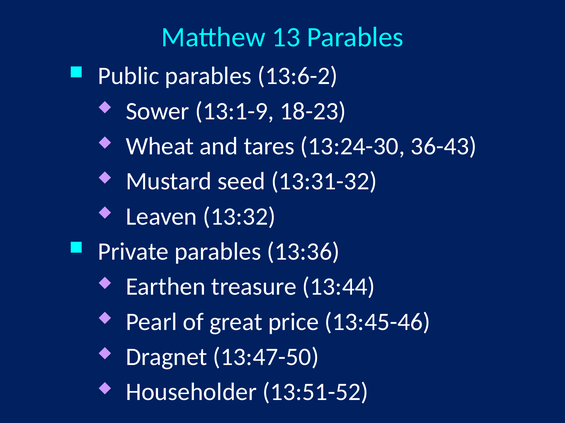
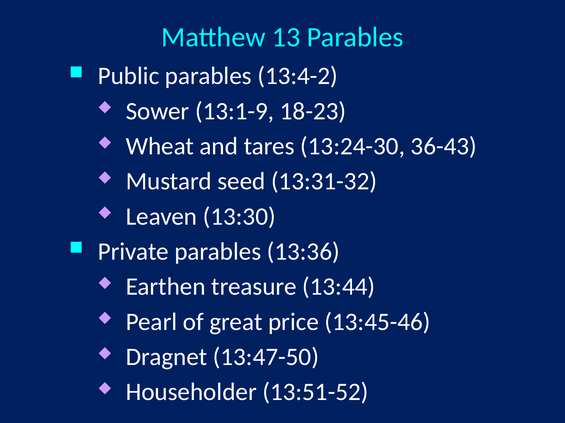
13:6-2: 13:6-2 -> 13:4-2 (298, 76)
13:32: 13:32 -> 13:30 (239, 217)
